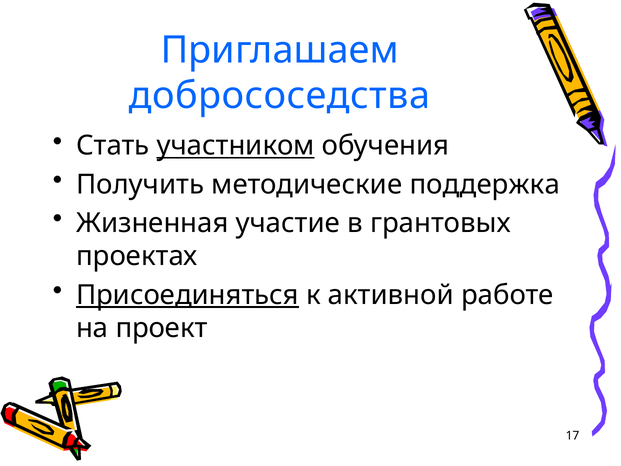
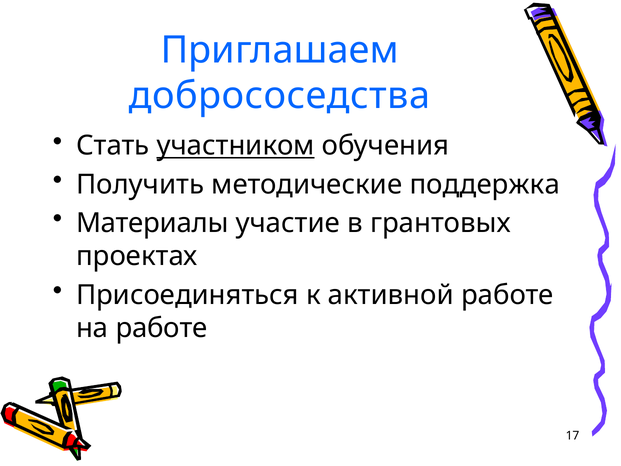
Жизненная: Жизненная -> Материалы (152, 223)
Присоединяться underline: present -> none (188, 295)
на проект: проект -> работе (161, 328)
